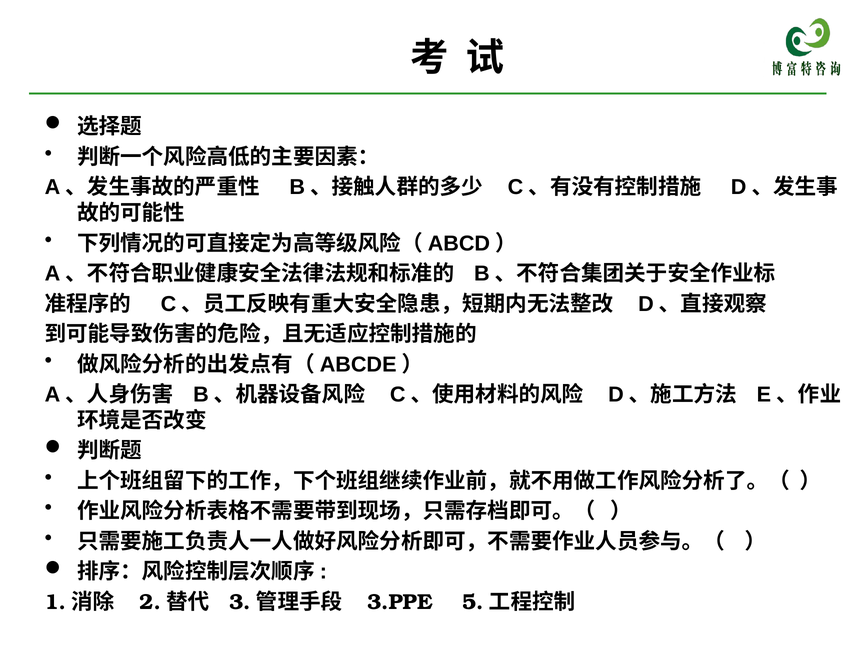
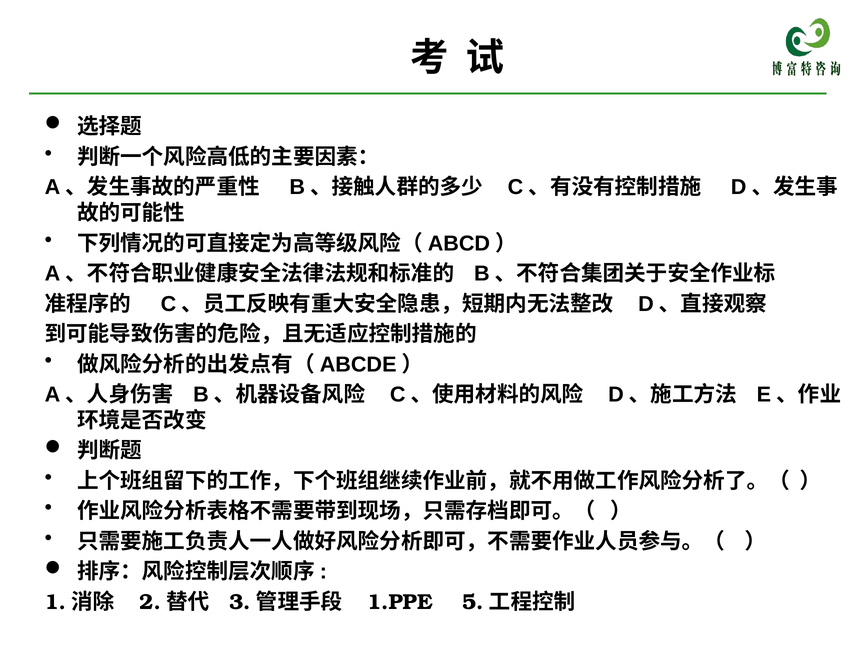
3.PPE: 3.PPE -> 1.PPE (400, 602)
